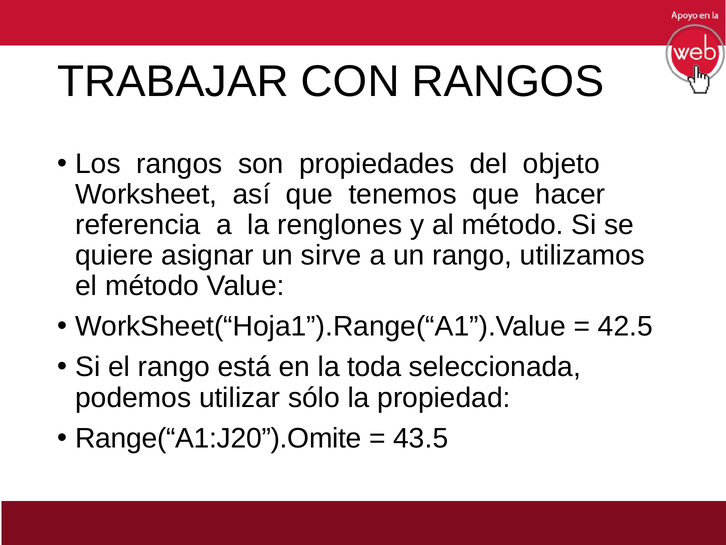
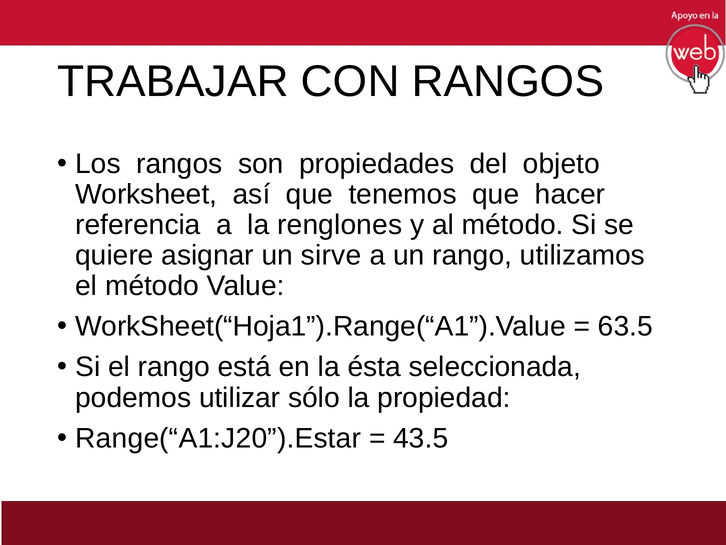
42.5: 42.5 -> 63.5 (625, 326)
toda: toda -> ésta (374, 367)
Range(“A1:J20”).Omite: Range(“A1:J20”).Omite -> Range(“A1:J20”).Estar (218, 438)
